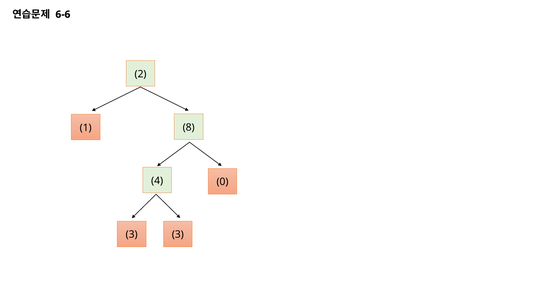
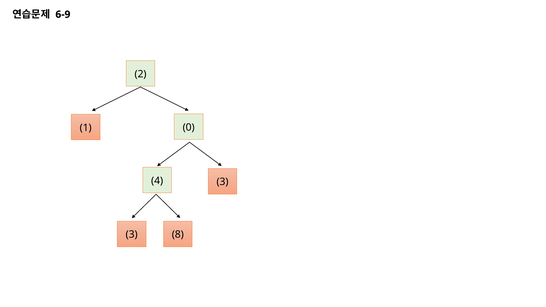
6-6: 6-6 -> 6-9 (63, 14)
8: 8 -> 0 (189, 127)
4 0: 0 -> 3 (222, 182)
3 3: 3 -> 8 (178, 235)
